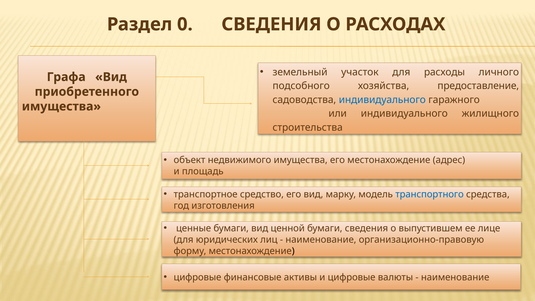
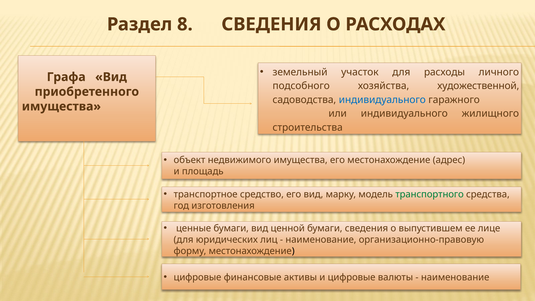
0: 0 -> 8 (185, 24)
предоставление: предоставление -> художественной (478, 86)
транспортного colour: blue -> green (430, 194)
